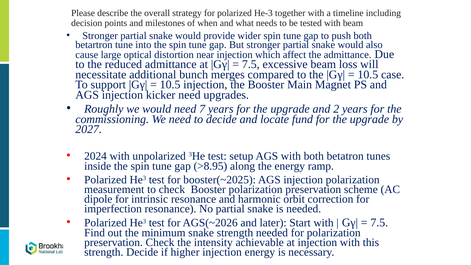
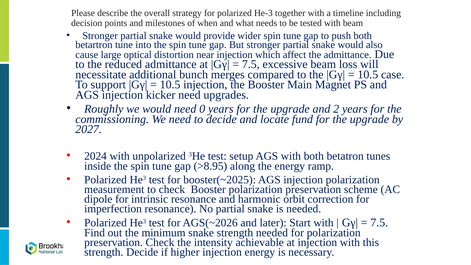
7: 7 -> 0 (202, 109)
